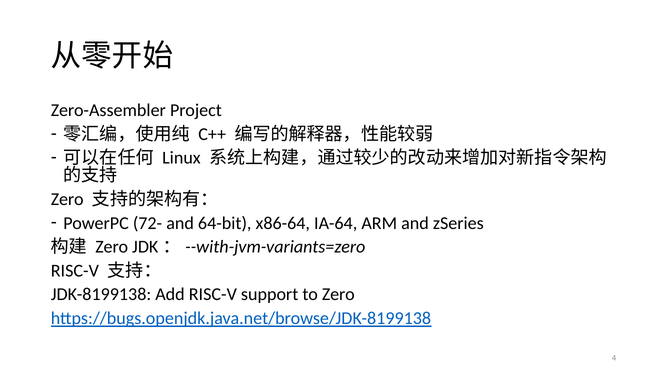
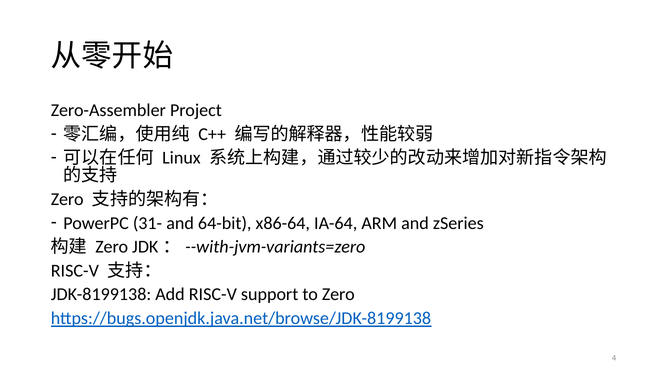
72-: 72- -> 31- (148, 223)
